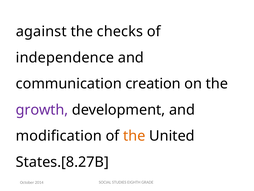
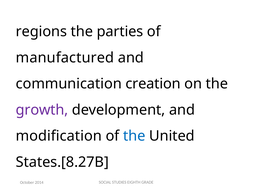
against: against -> regions (41, 31)
checks: checks -> parties (120, 31)
independence: independence -> manufactured (65, 58)
the colour: orange -> blue (134, 136)
